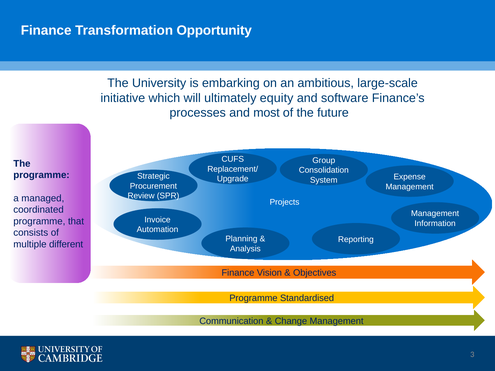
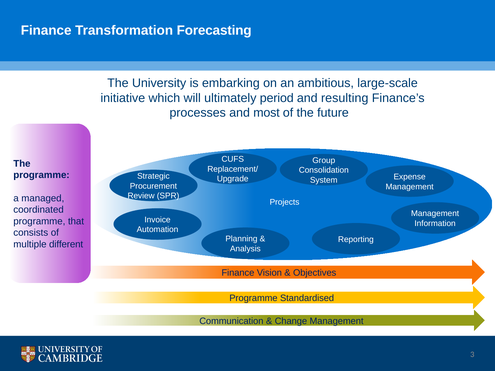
Opportunity: Opportunity -> Forecasting (214, 31)
equity: equity -> period (277, 98)
software: software -> resulting (345, 98)
